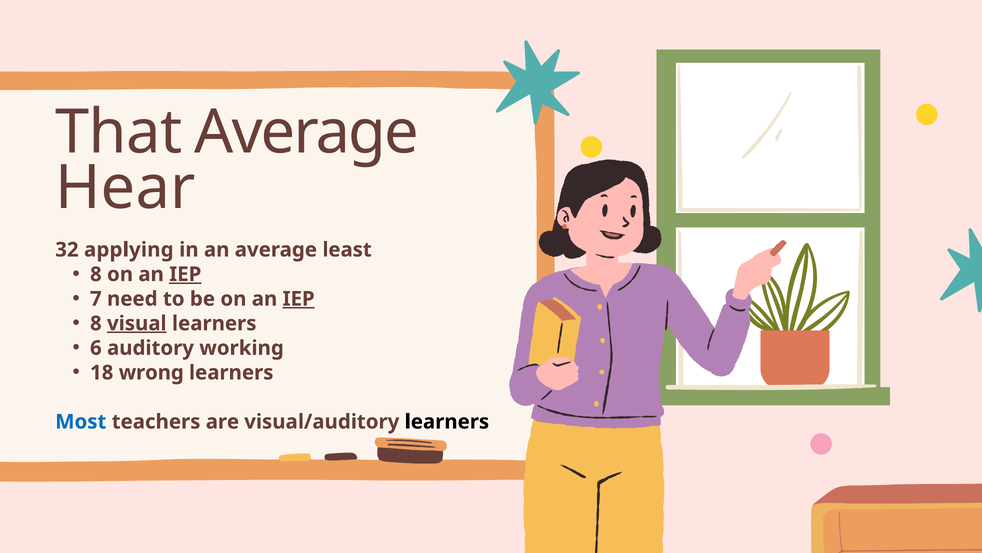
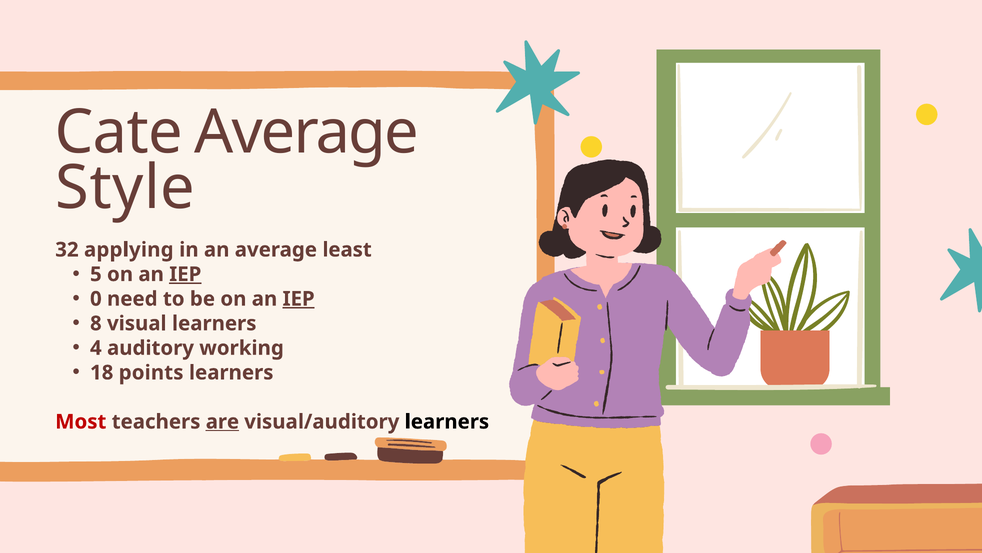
That: That -> Cate (119, 132)
Hear: Hear -> Style (125, 188)
8: 8 -> 5 (96, 274)
7: 7 -> 0 (96, 299)
visual underline: present -> none (137, 323)
6: 6 -> 4 (96, 348)
wrong: wrong -> points (151, 372)
Most colour: blue -> red (81, 421)
are underline: none -> present (222, 421)
